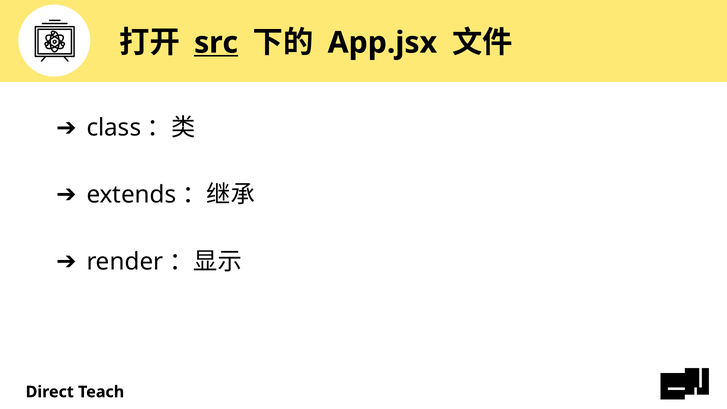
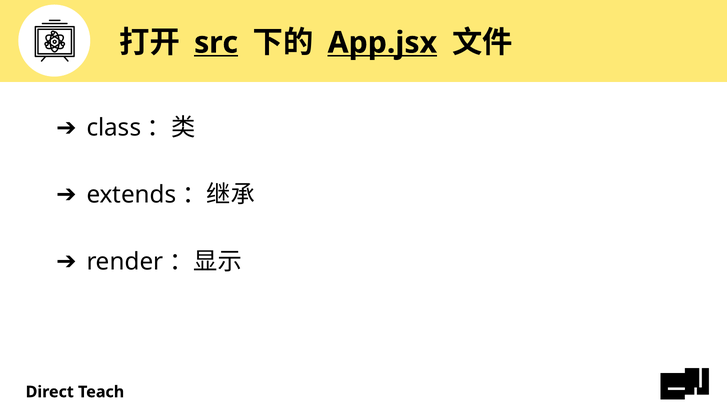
App.jsx underline: none -> present (382, 43)
